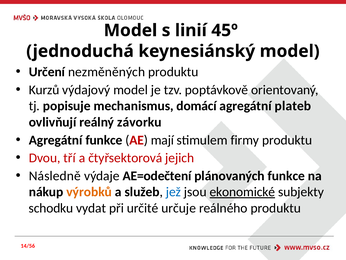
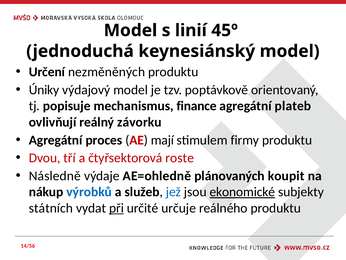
Kurzů: Kurzů -> Úniky (44, 90)
domácí: domácí -> finance (197, 106)
Agregátní funkce: funkce -> proces (104, 140)
jejich: jejich -> roste (180, 158)
AE=odečtení: AE=odečtení -> AE=ohledně (157, 175)
plánovaných funkce: funkce -> koupit (286, 175)
výrobků colour: orange -> blue (89, 192)
schodku: schodku -> státních (51, 208)
při underline: none -> present (116, 208)
